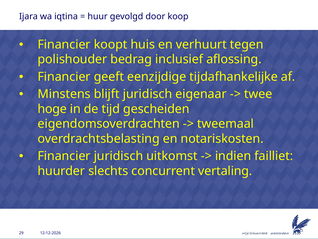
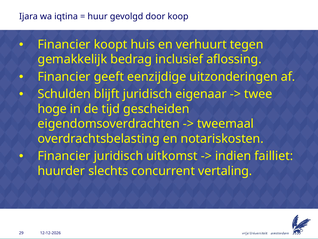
polishouder: polishouder -> gemakkelijk (72, 59)
tijdafhankelijke: tijdafhankelijke -> uitzonderingen (234, 77)
Minstens: Minstens -> Schulden (64, 94)
